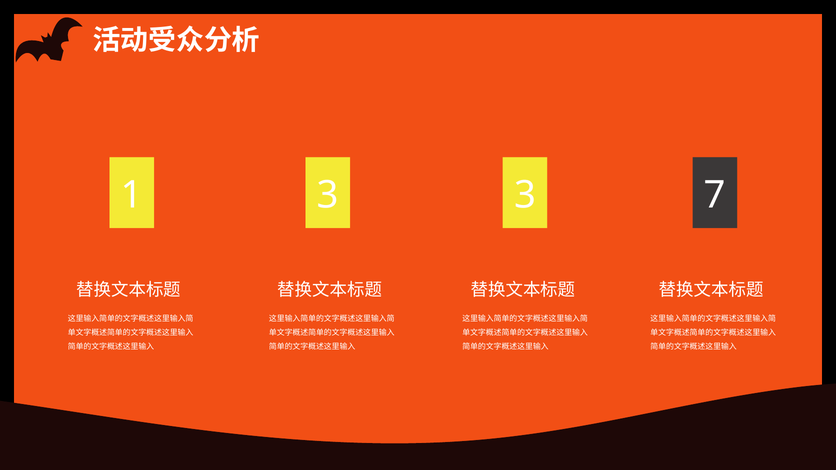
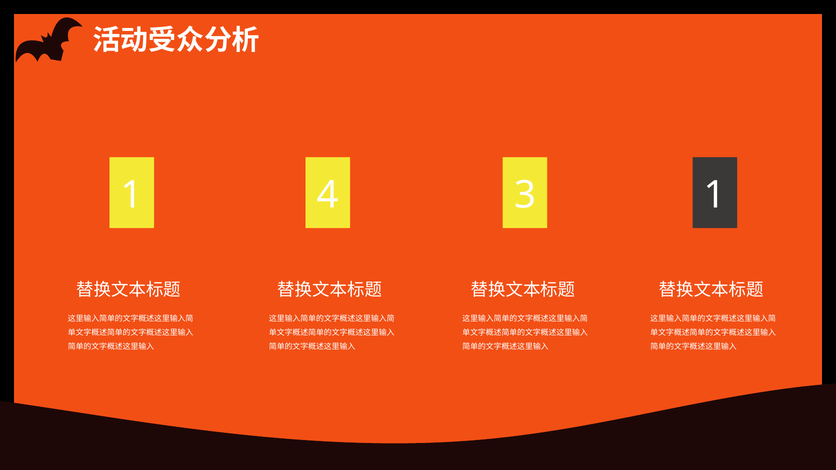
1 3: 3 -> 4 (328, 195)
3 7: 7 -> 1 (715, 195)
